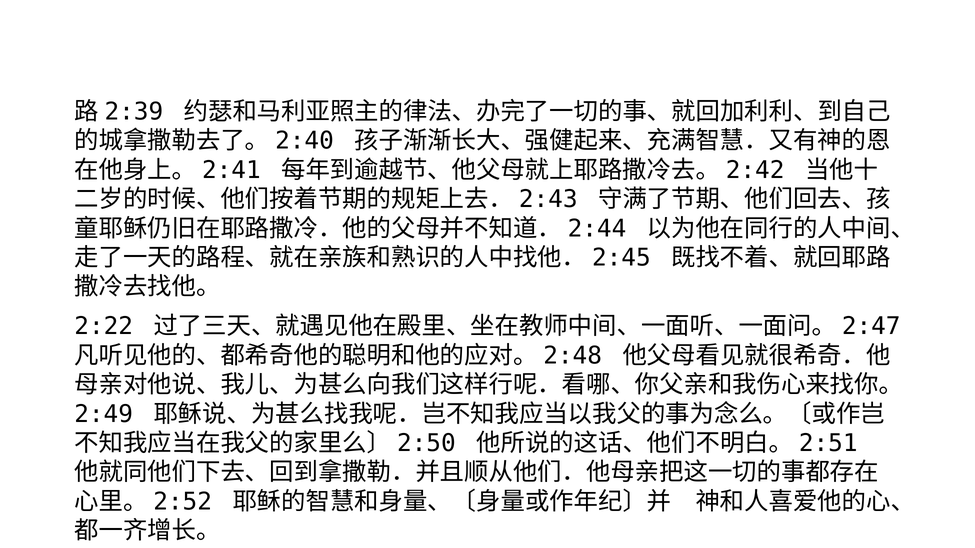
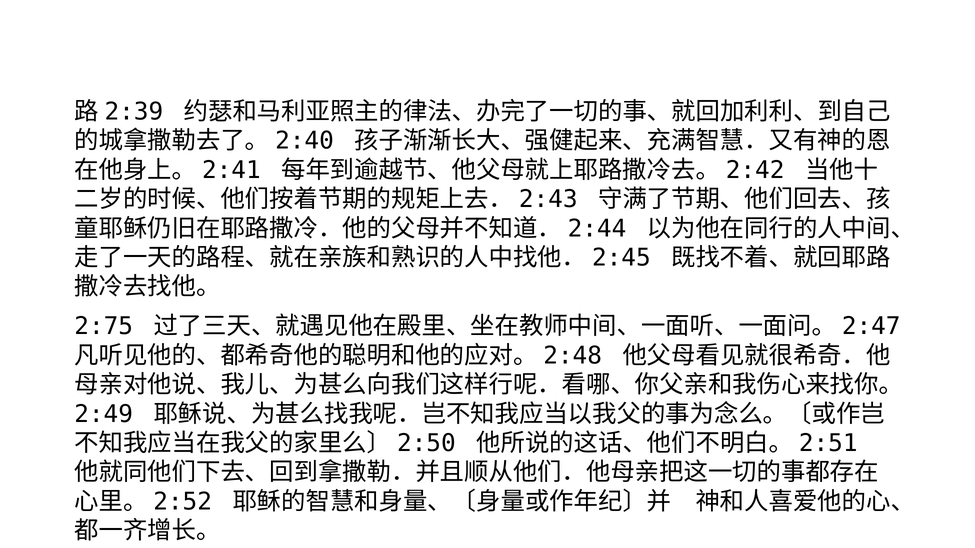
2:22: 2:22 -> 2:75 (104, 327)
